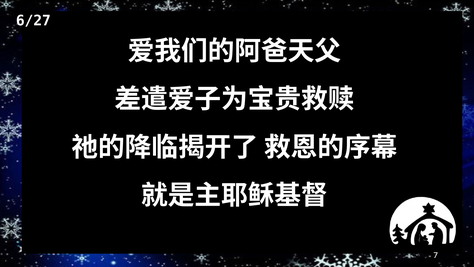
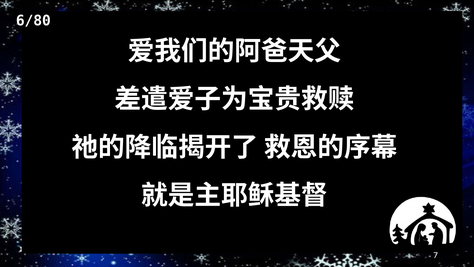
6/27: 6/27 -> 6/80 (33, 21)
